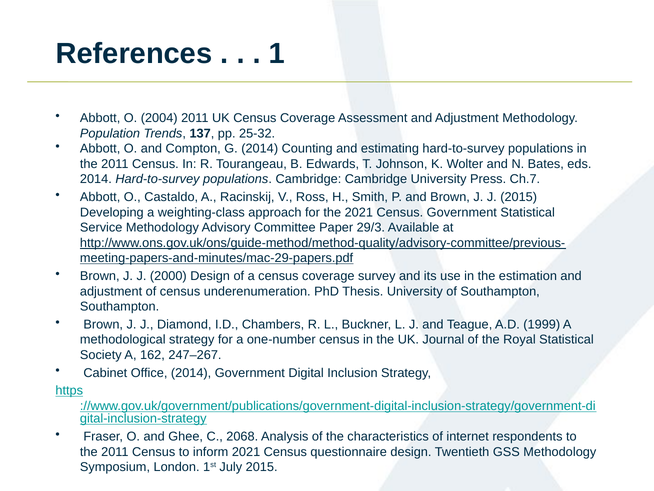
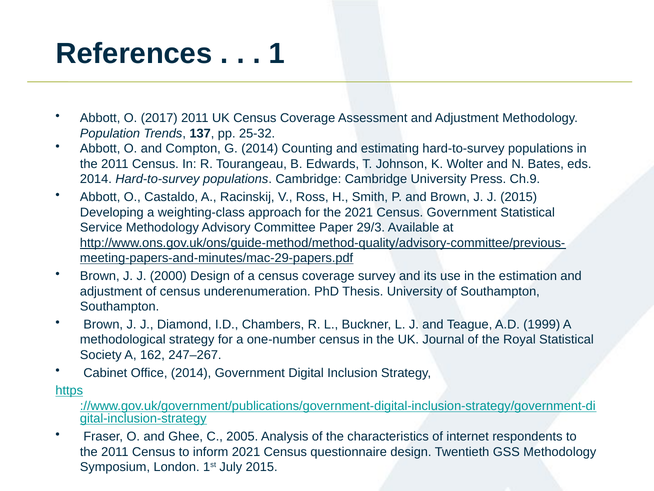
2004: 2004 -> 2017 (159, 118)
Ch.7: Ch.7 -> Ch.9 (525, 179)
2068: 2068 -> 2005 (242, 436)
